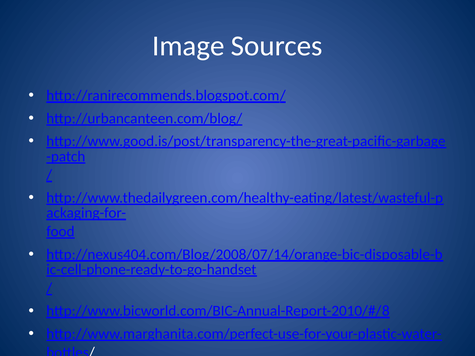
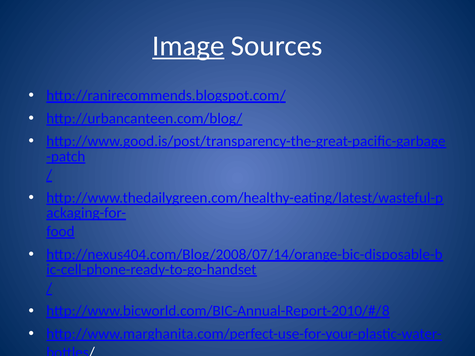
Image underline: none -> present (188, 46)
